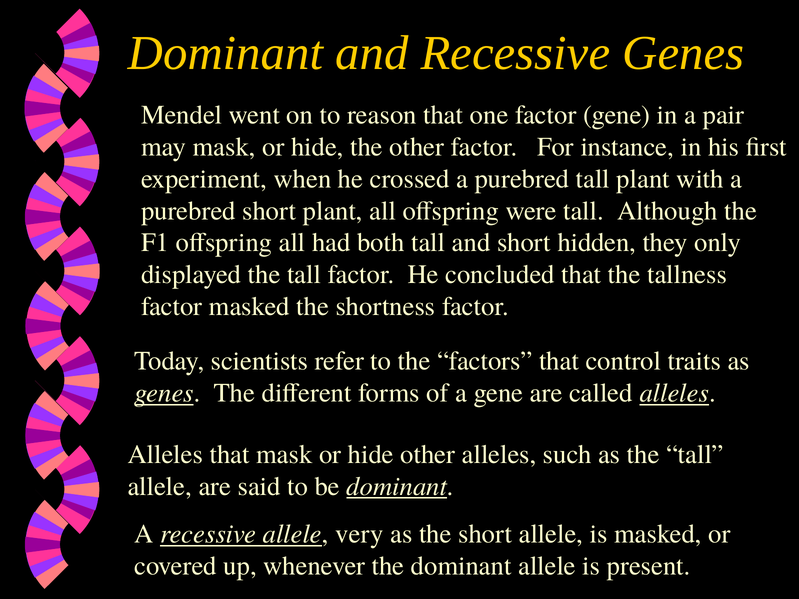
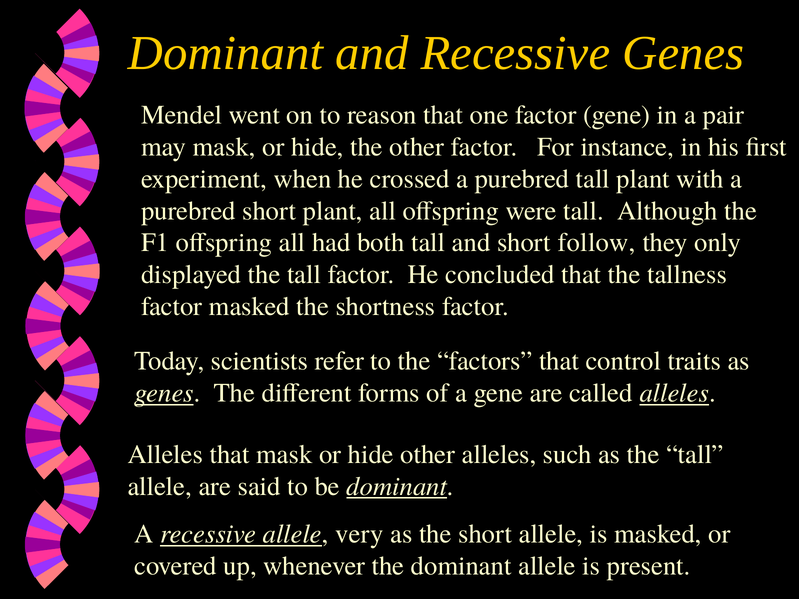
hidden: hidden -> follow (597, 243)
